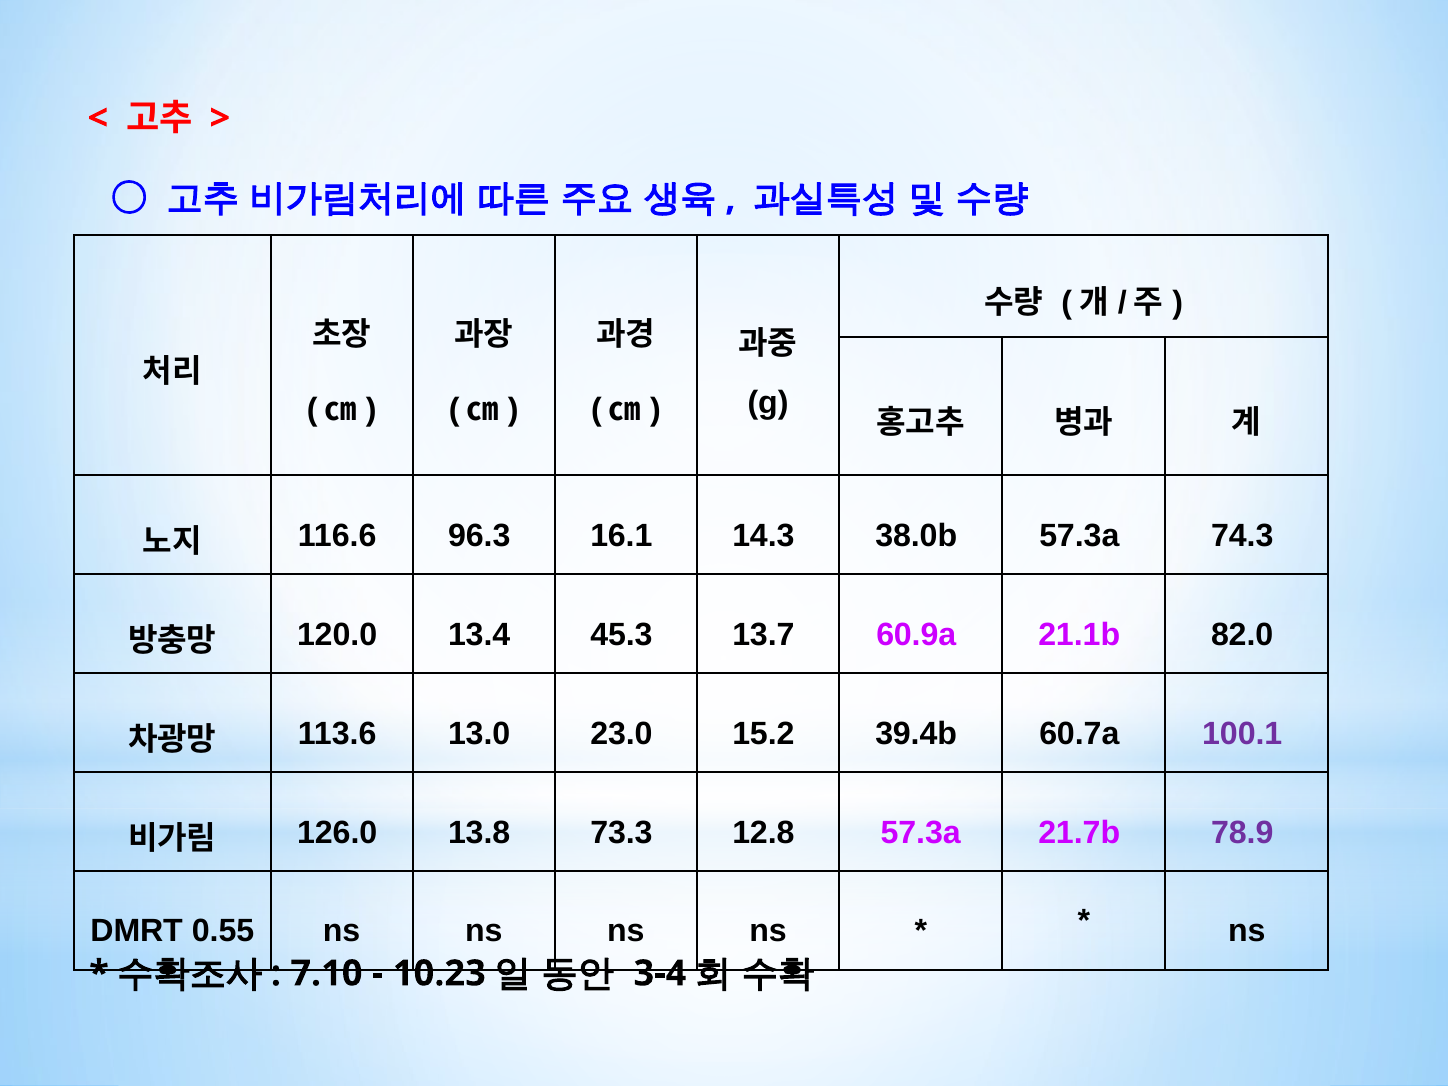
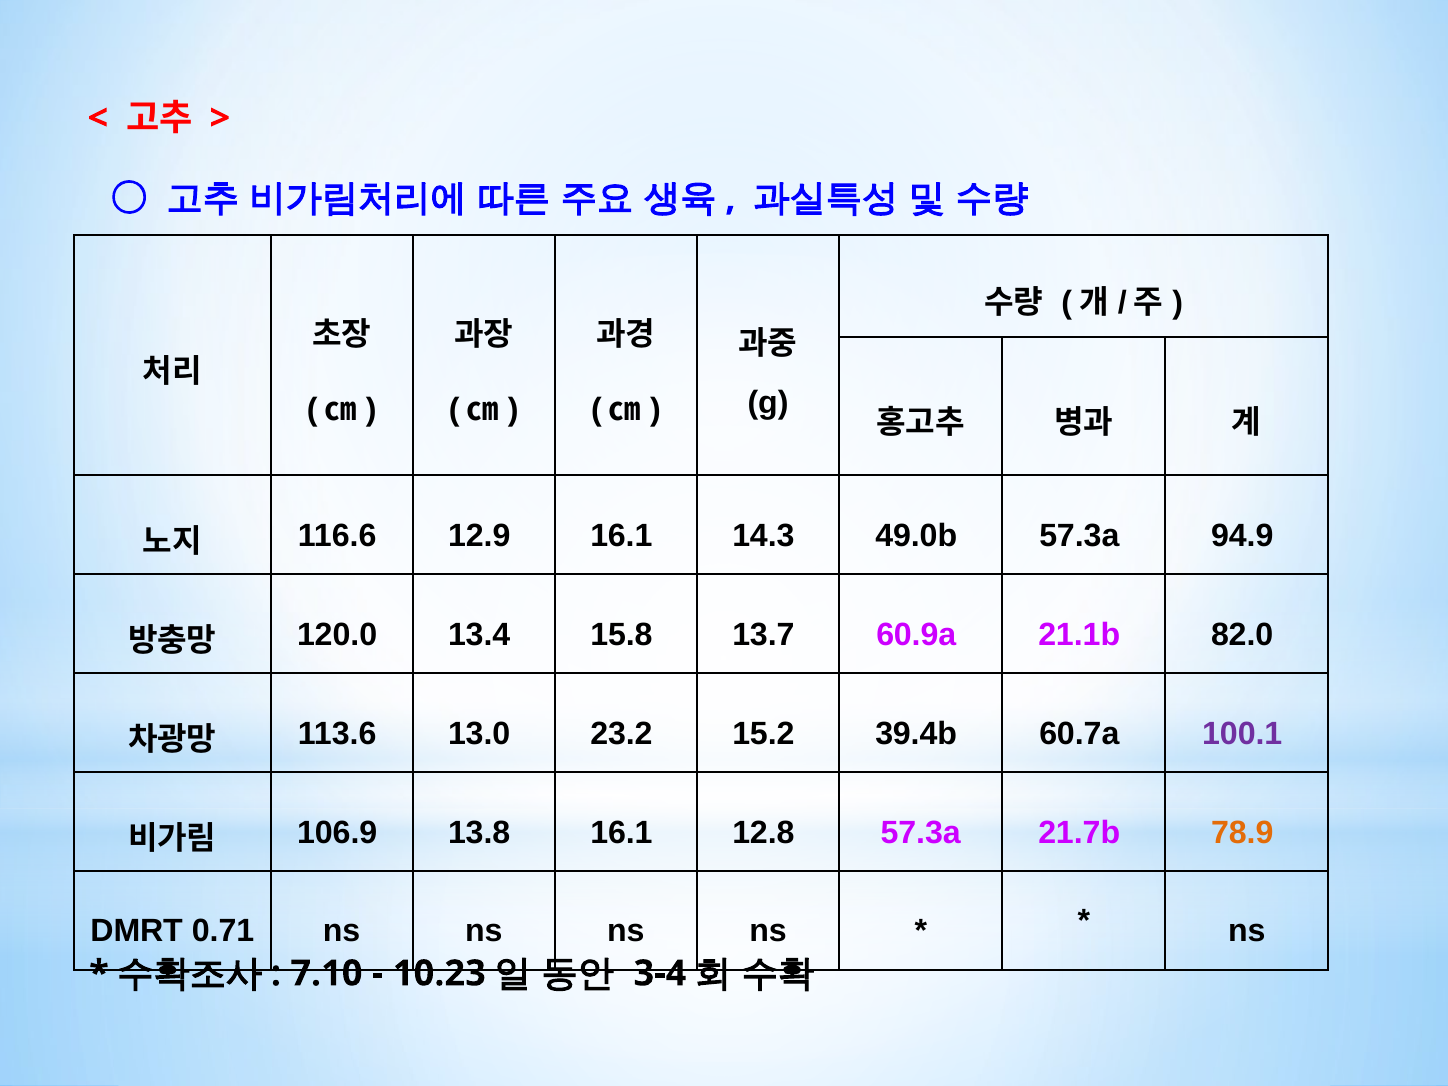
96.3: 96.3 -> 12.9 (479, 536)
38.0b: 38.0b -> 49.0b (916, 536)
74.3: 74.3 -> 94.9 (1242, 536)
45.3: 45.3 -> 15.8 (621, 635)
23.0: 23.0 -> 23.2 (621, 734)
126.0: 126.0 -> 106.9 (337, 832)
13.8 73.3: 73.3 -> 16.1 (621, 832)
78.9 colour: purple -> orange (1242, 832)
0.55: 0.55 -> 0.71 (223, 931)
